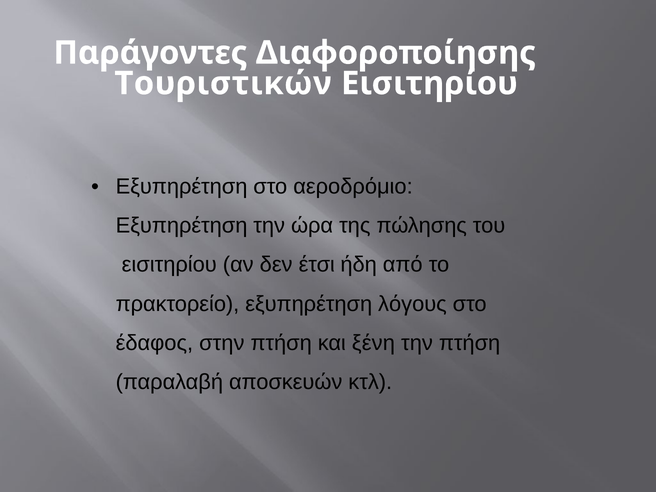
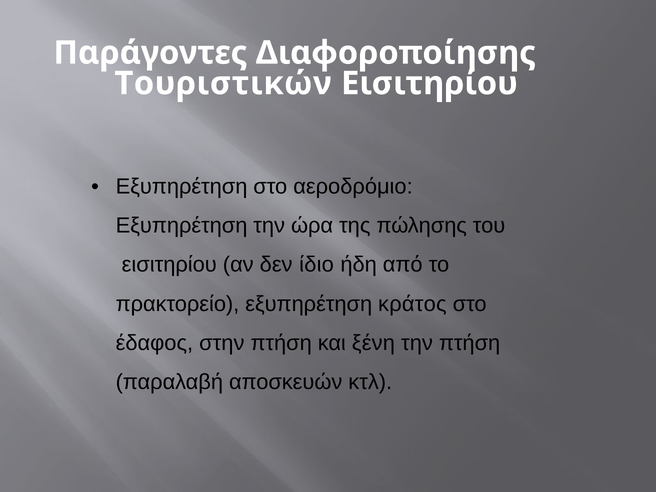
έτσι: έτσι -> ίδιο (317, 265)
λόγους: λόγους -> κράτος (412, 304)
